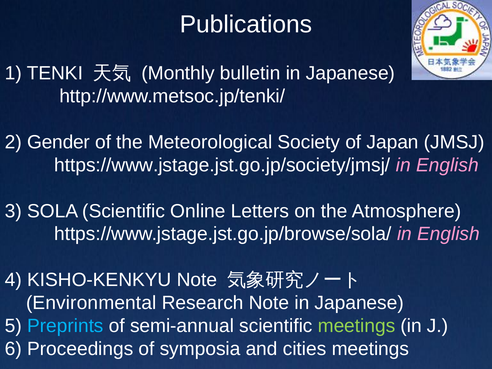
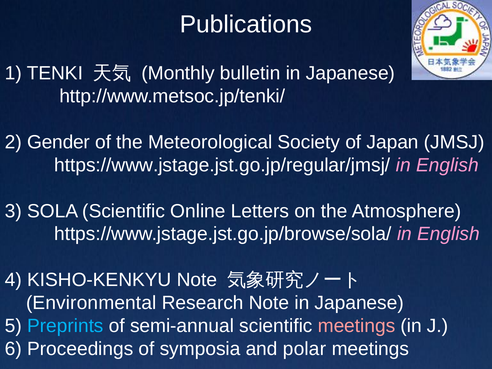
https://www.jstage.jst.go.jp/society/jmsj/: https://www.jstage.jst.go.jp/society/jmsj/ -> https://www.jstage.jst.go.jp/regular/jmsj/ (222, 165)
meetings colour: light green -> pink (357, 326)
cities: cities -> polar (305, 349)
